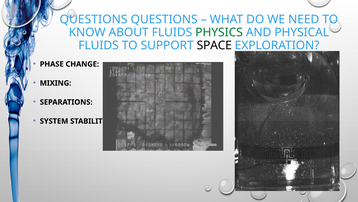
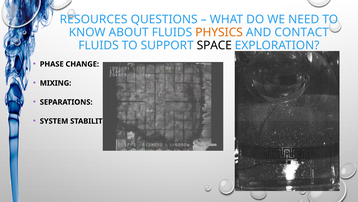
QUESTIONS: QUESTIONS -> RESOURCES (94, 19)
PHYSICS colour: green -> orange (219, 32)
PHYSICAL: PHYSICAL -> CONTACT (302, 32)
